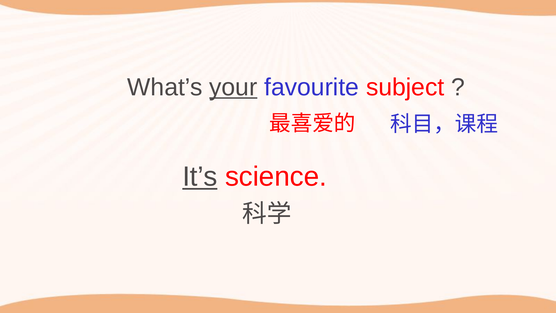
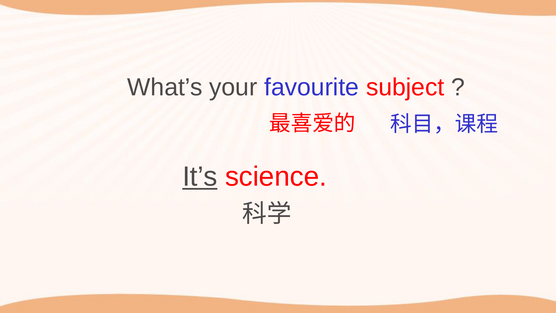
your underline: present -> none (233, 87)
